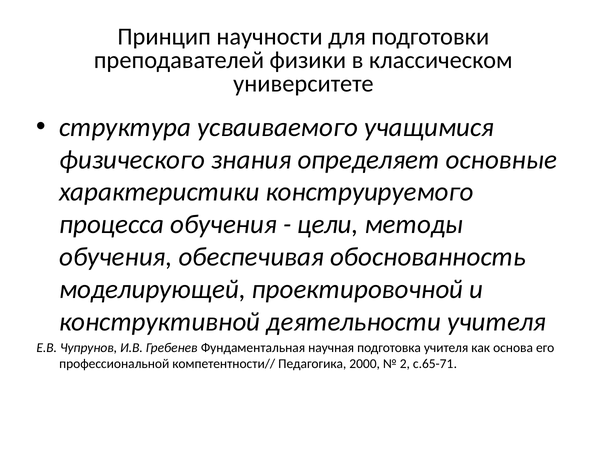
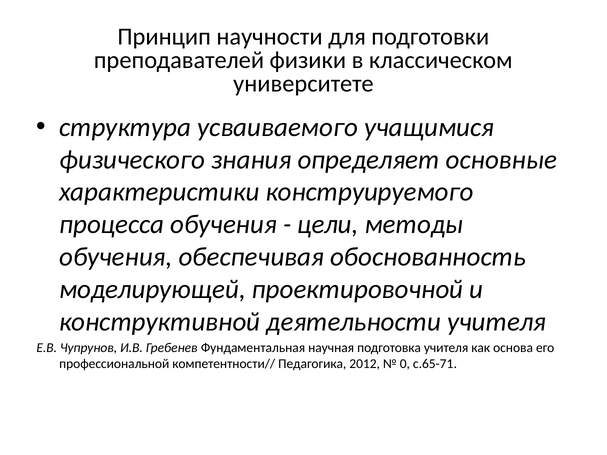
2000: 2000 -> 2012 (365, 364)
2: 2 -> 0 (405, 364)
